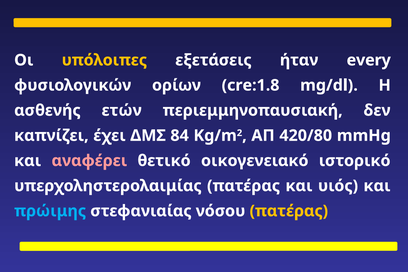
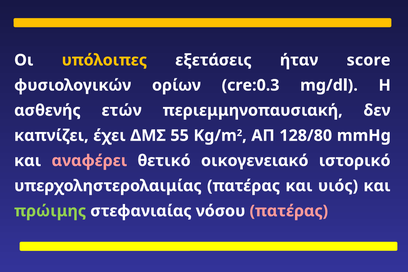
every: every -> score (369, 60)
cre:1.8: cre:1.8 -> cre:0.3 (251, 85)
84: 84 -> 55 (180, 136)
420/80: 420/80 -> 128/80 (306, 136)
πρώιμης colour: light blue -> light green (50, 211)
πατέρας colour: yellow -> pink (289, 211)
